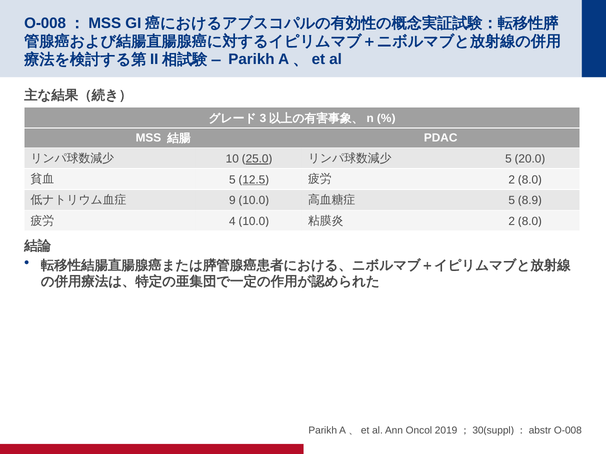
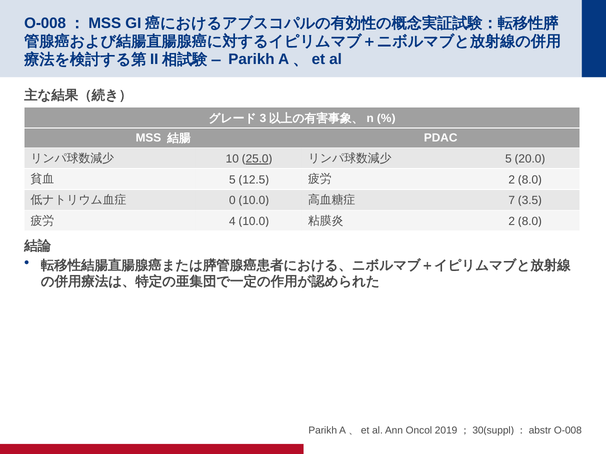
12.5 underline: present -> none (254, 180)
9: 9 -> 0 (232, 201)
5: 5 -> 7 (512, 201)
8.9: 8.9 -> 3.5 (530, 201)
